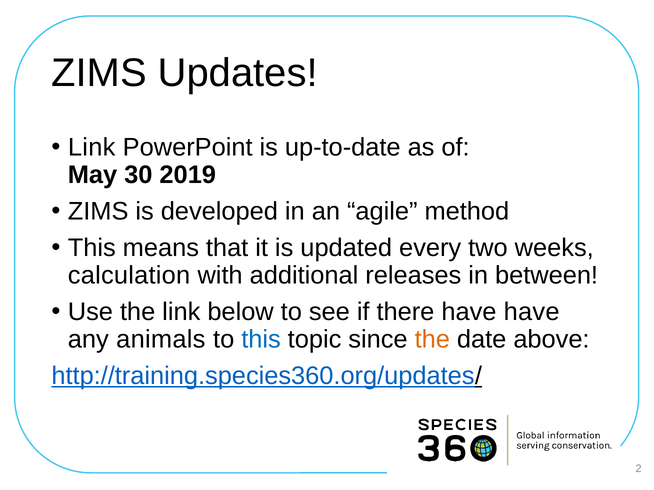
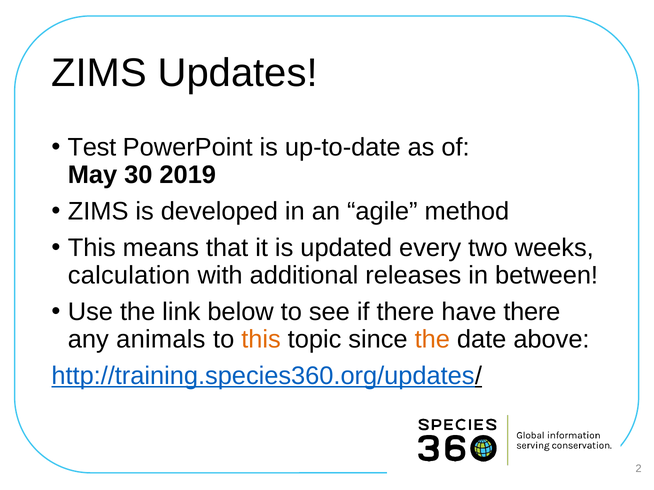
Link: Link -> Test (92, 147)
have have: have -> there (532, 312)
this colour: blue -> orange (261, 340)
